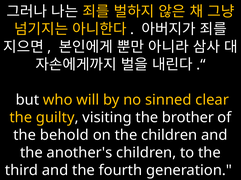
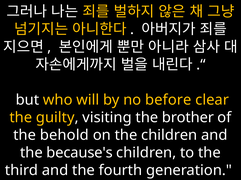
sinned: sinned -> before (168, 100)
another's: another's -> because's (80, 153)
